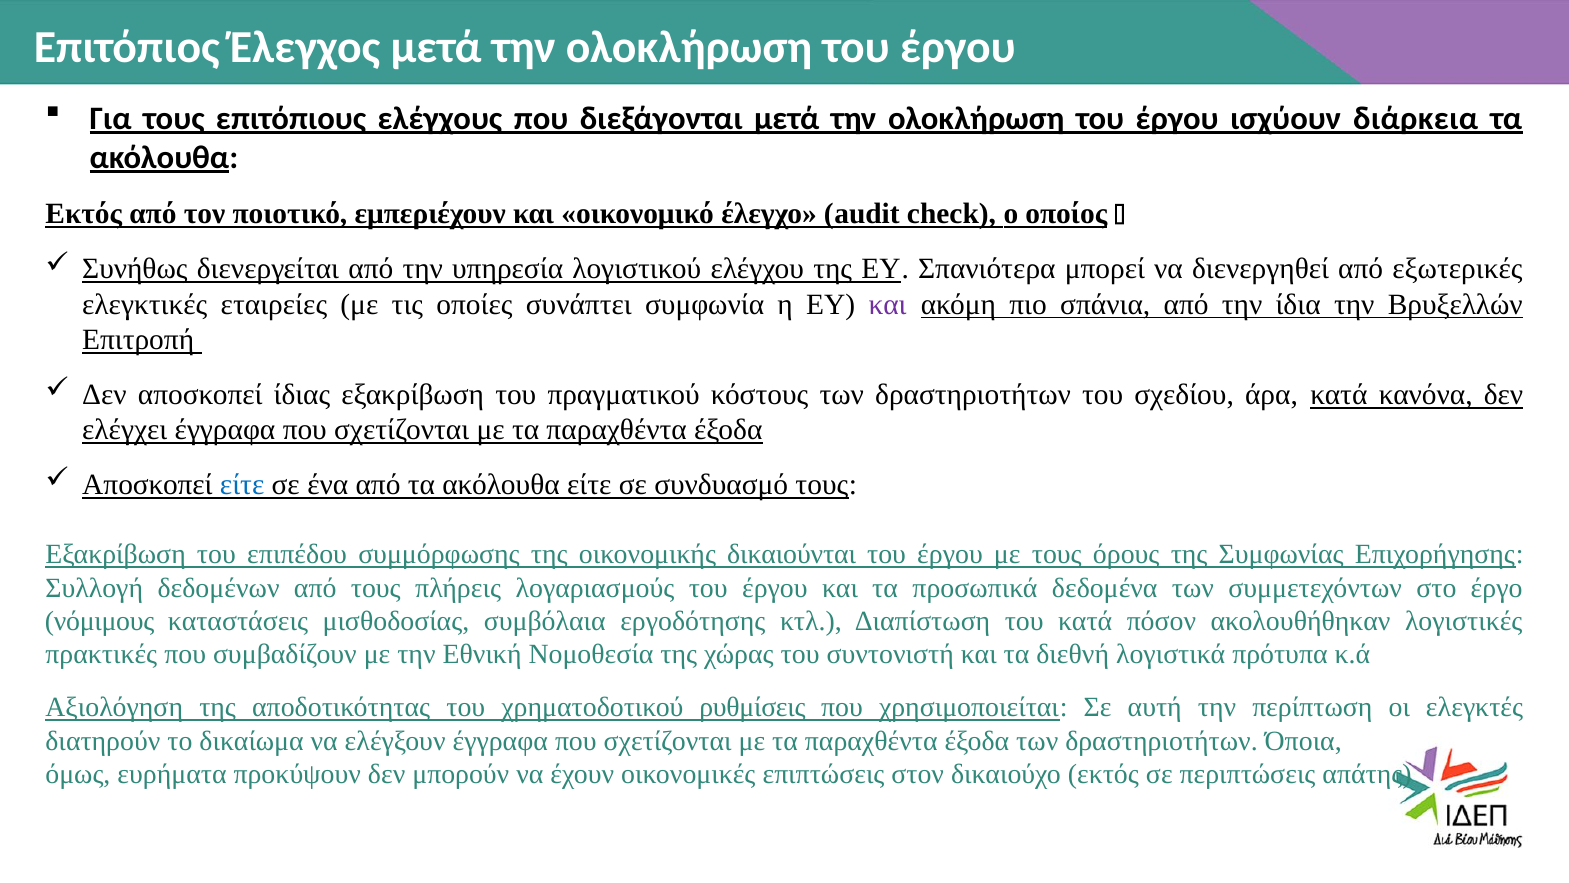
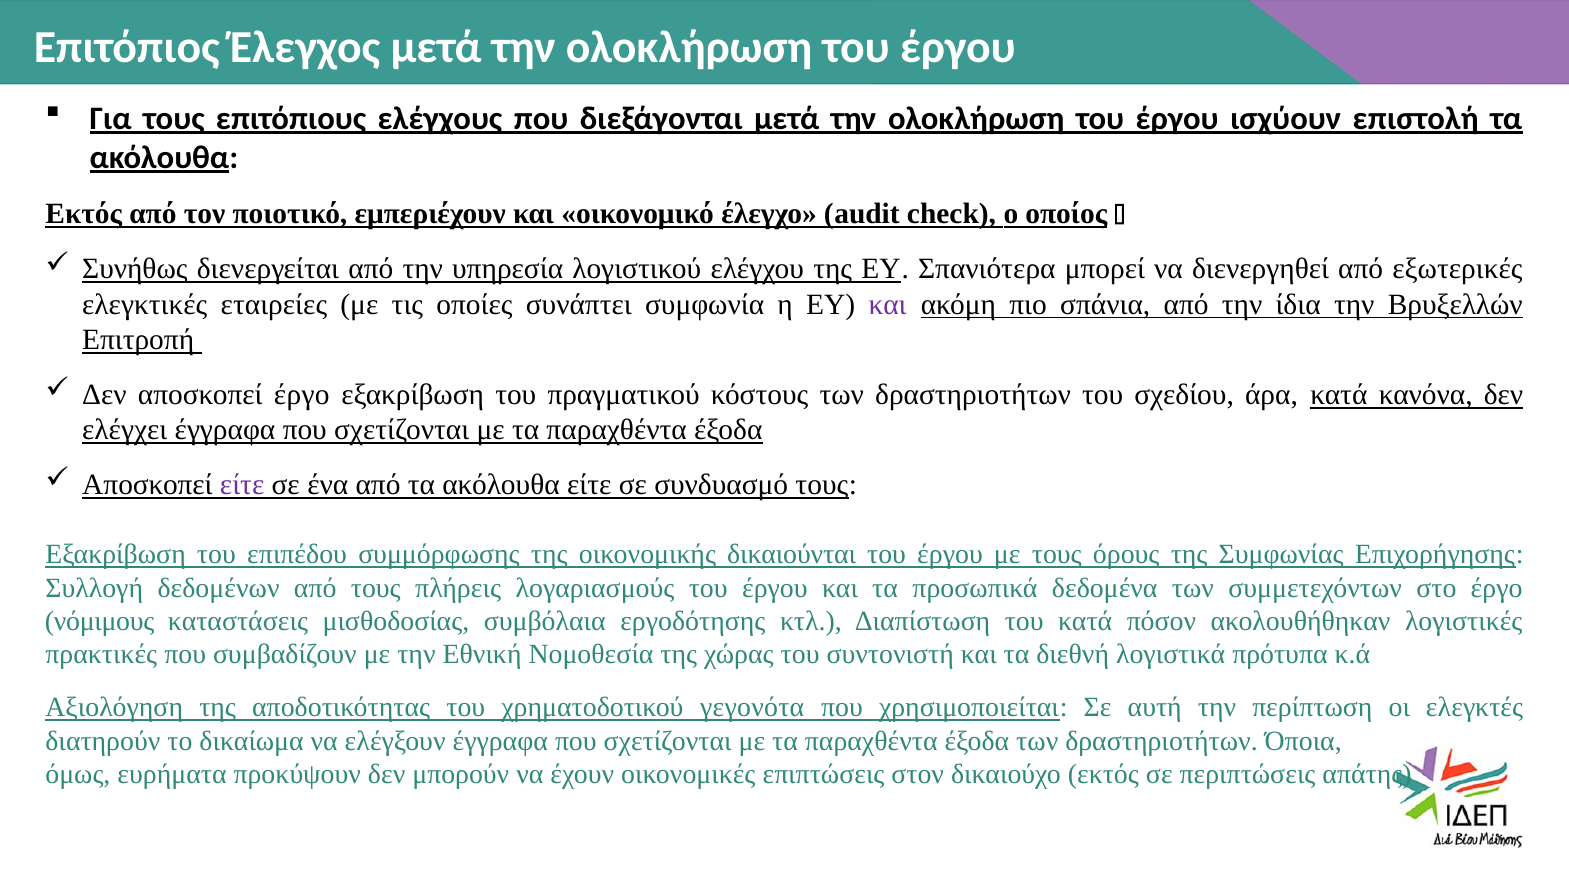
διάρκεια: διάρκεια -> επιστολή (1416, 118)
αποσκοπεί ίδιας: ίδιας -> έργο (302, 395)
είτε colour: blue -> purple (242, 485)
ρυθμίσεις: ρυθμίσεις -> γεγονότα (752, 707)
